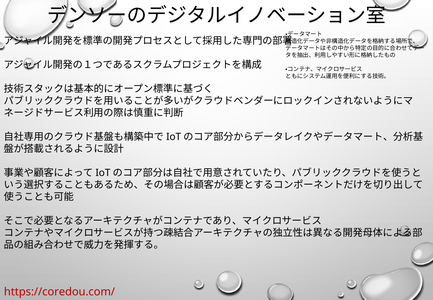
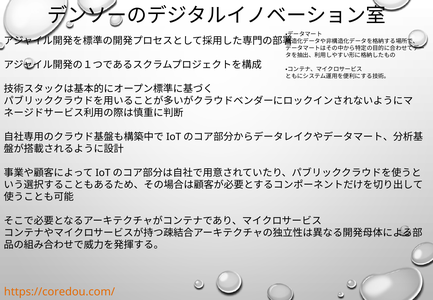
https://coredou.com/ colour: red -> orange (60, 292)
